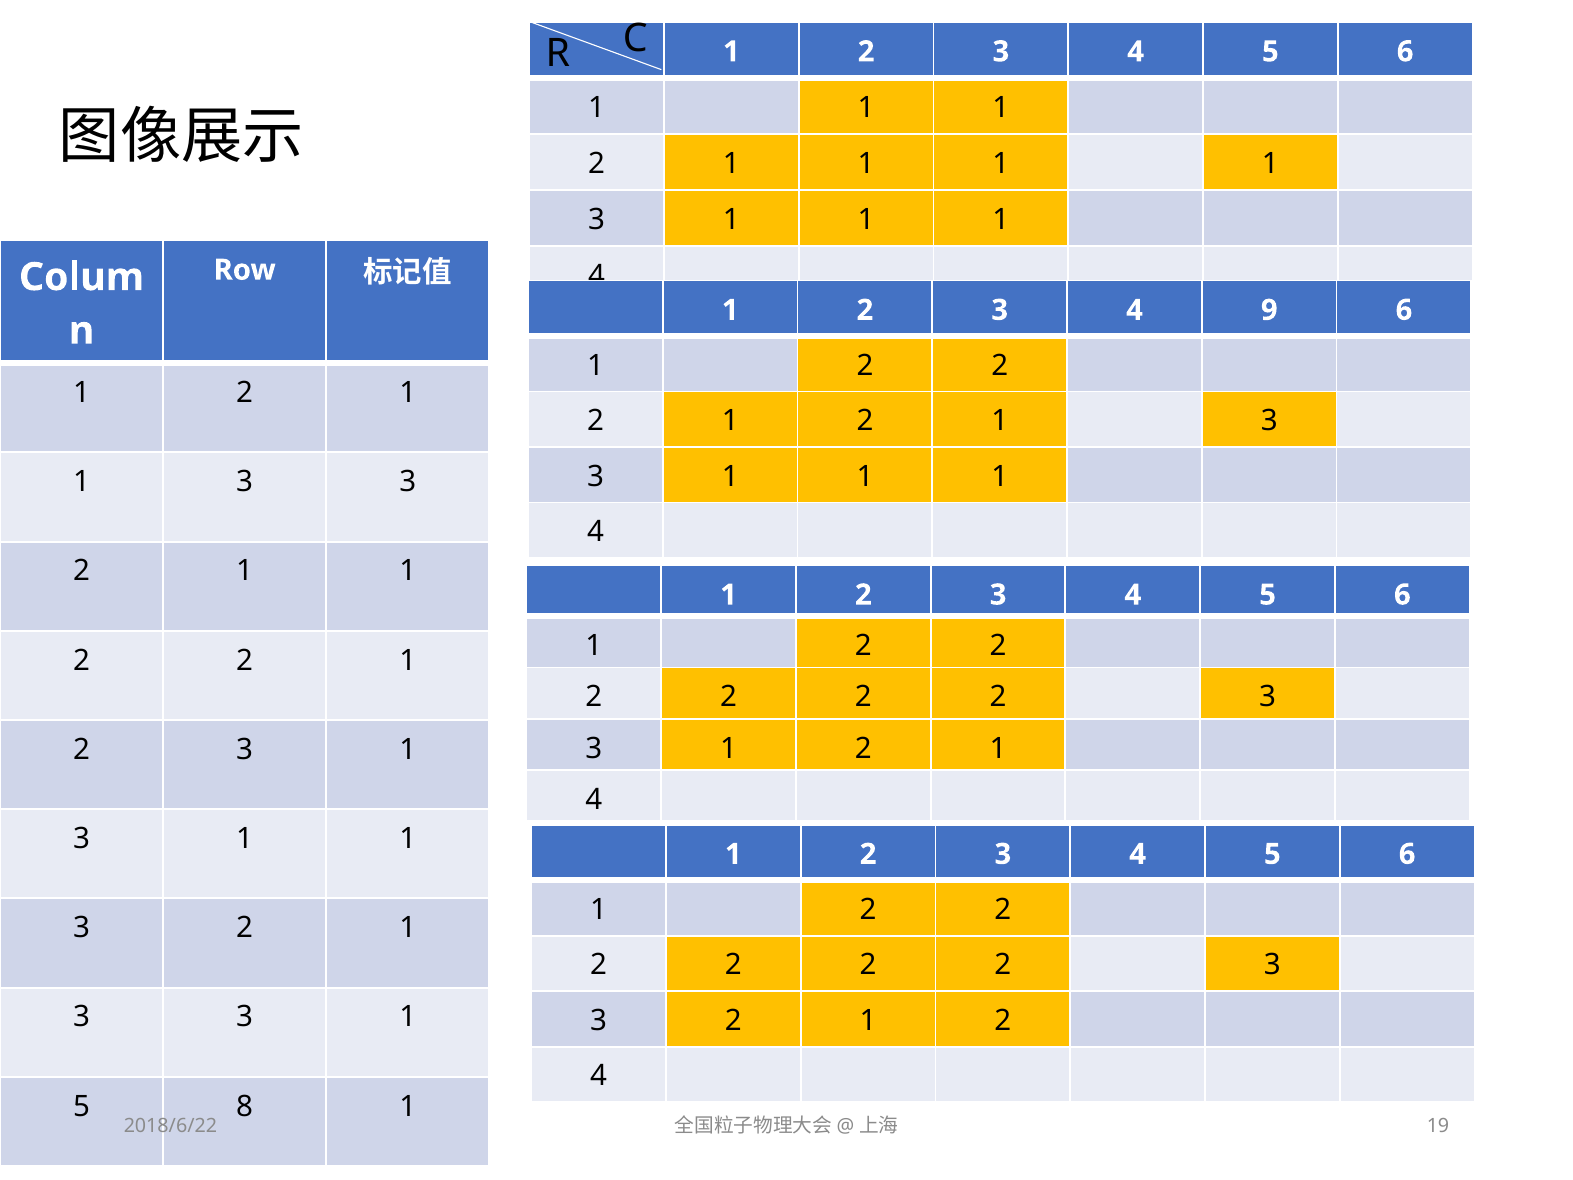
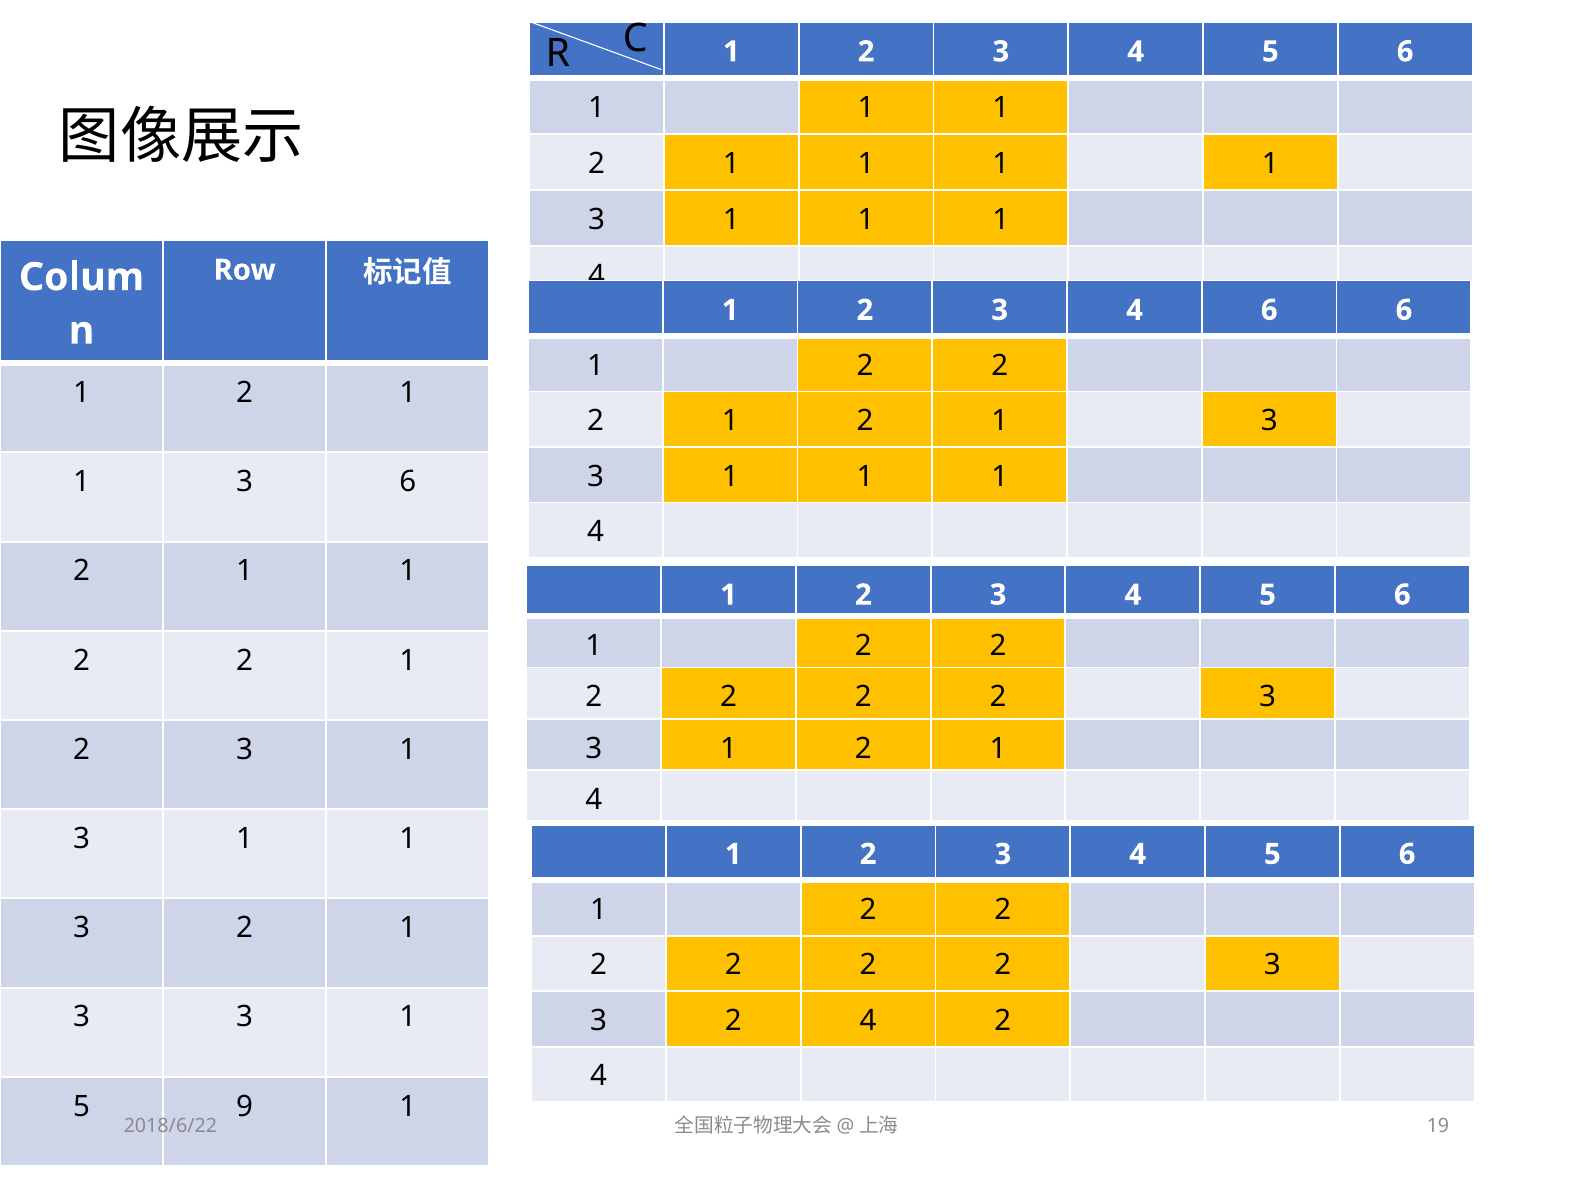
4 9: 9 -> 6 (1269, 310)
3: 3 -> 6 (408, 482)
1: 1 -> 4 (868, 1020)
8: 8 -> 9 (245, 1106)
